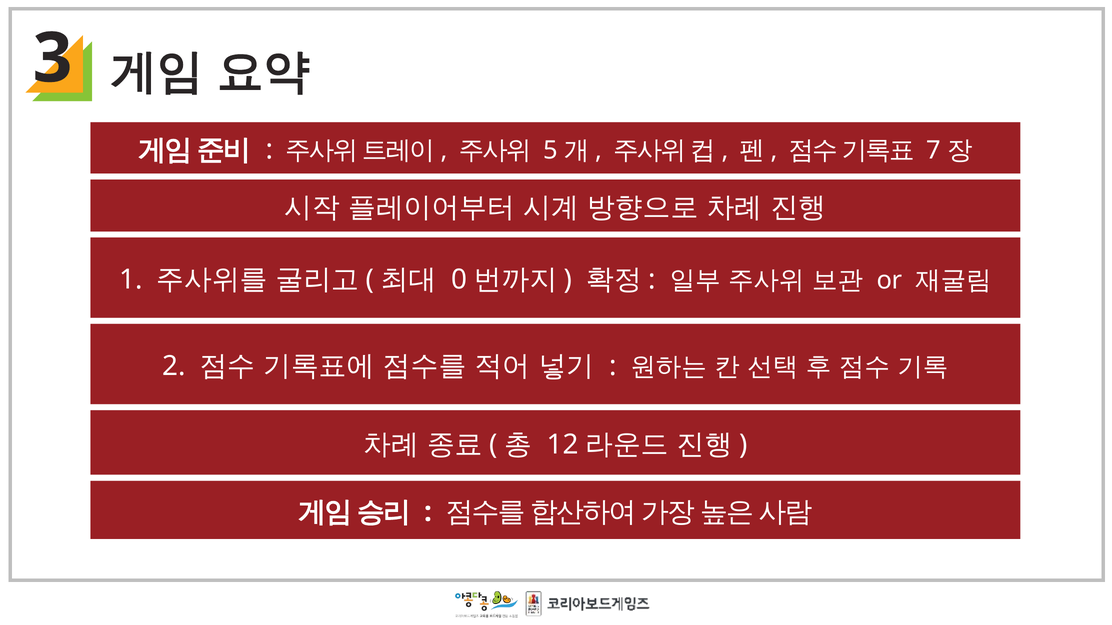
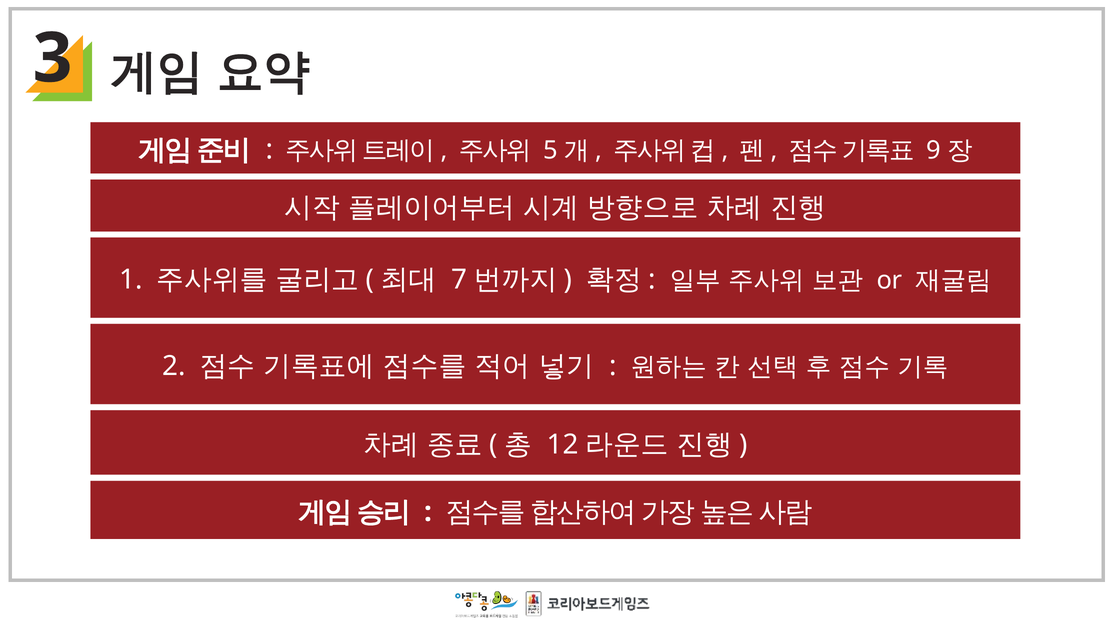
7: 7 -> 9 (934, 151)
0: 0 -> 7 (459, 280)
